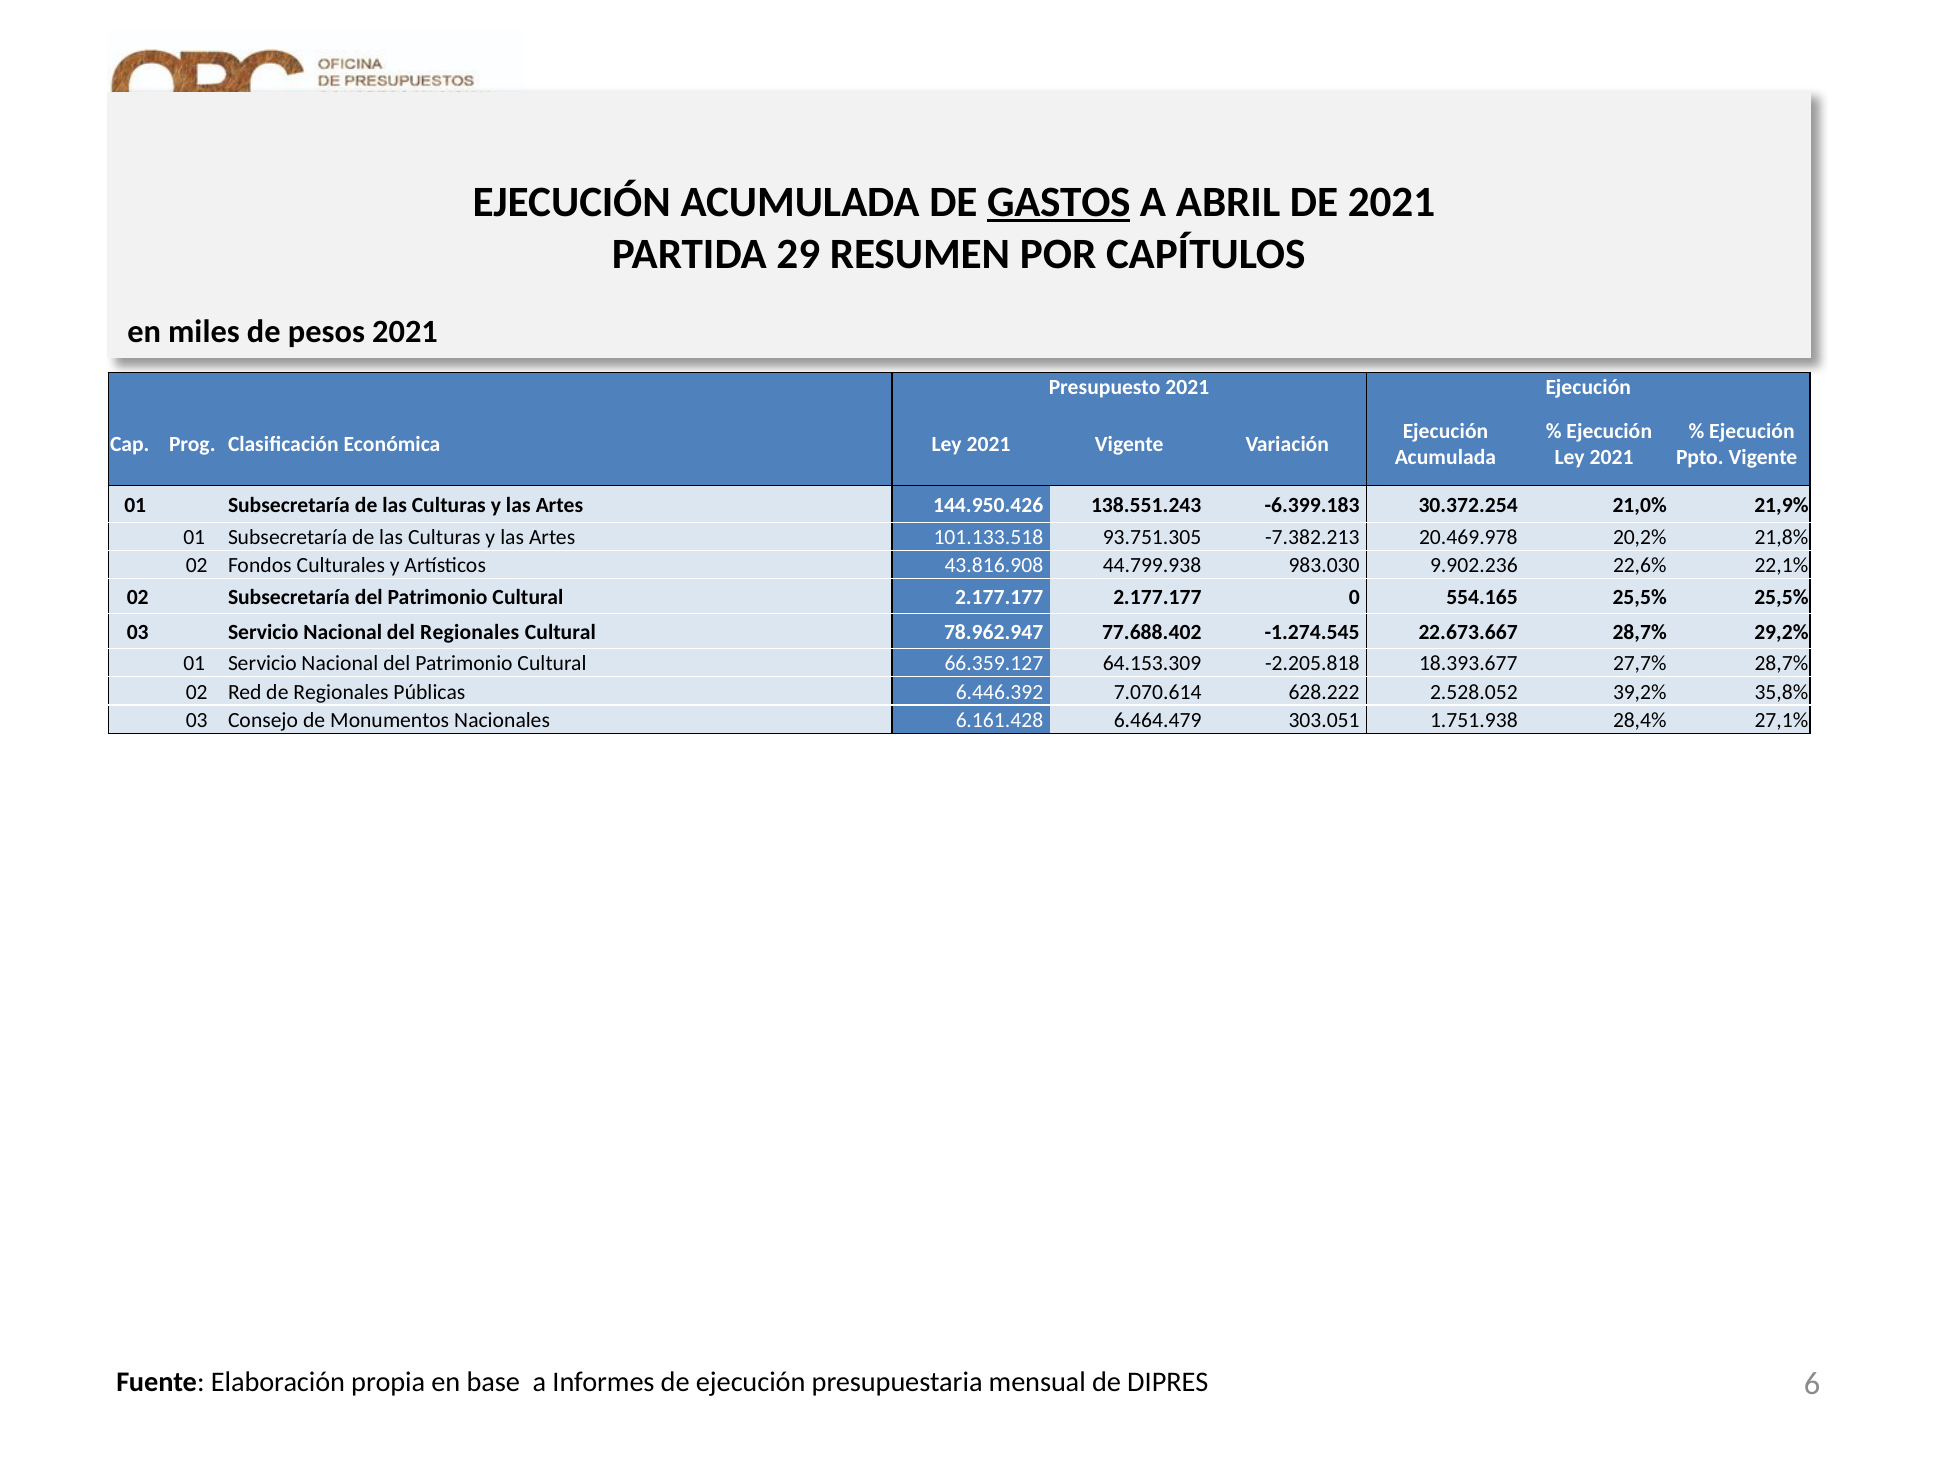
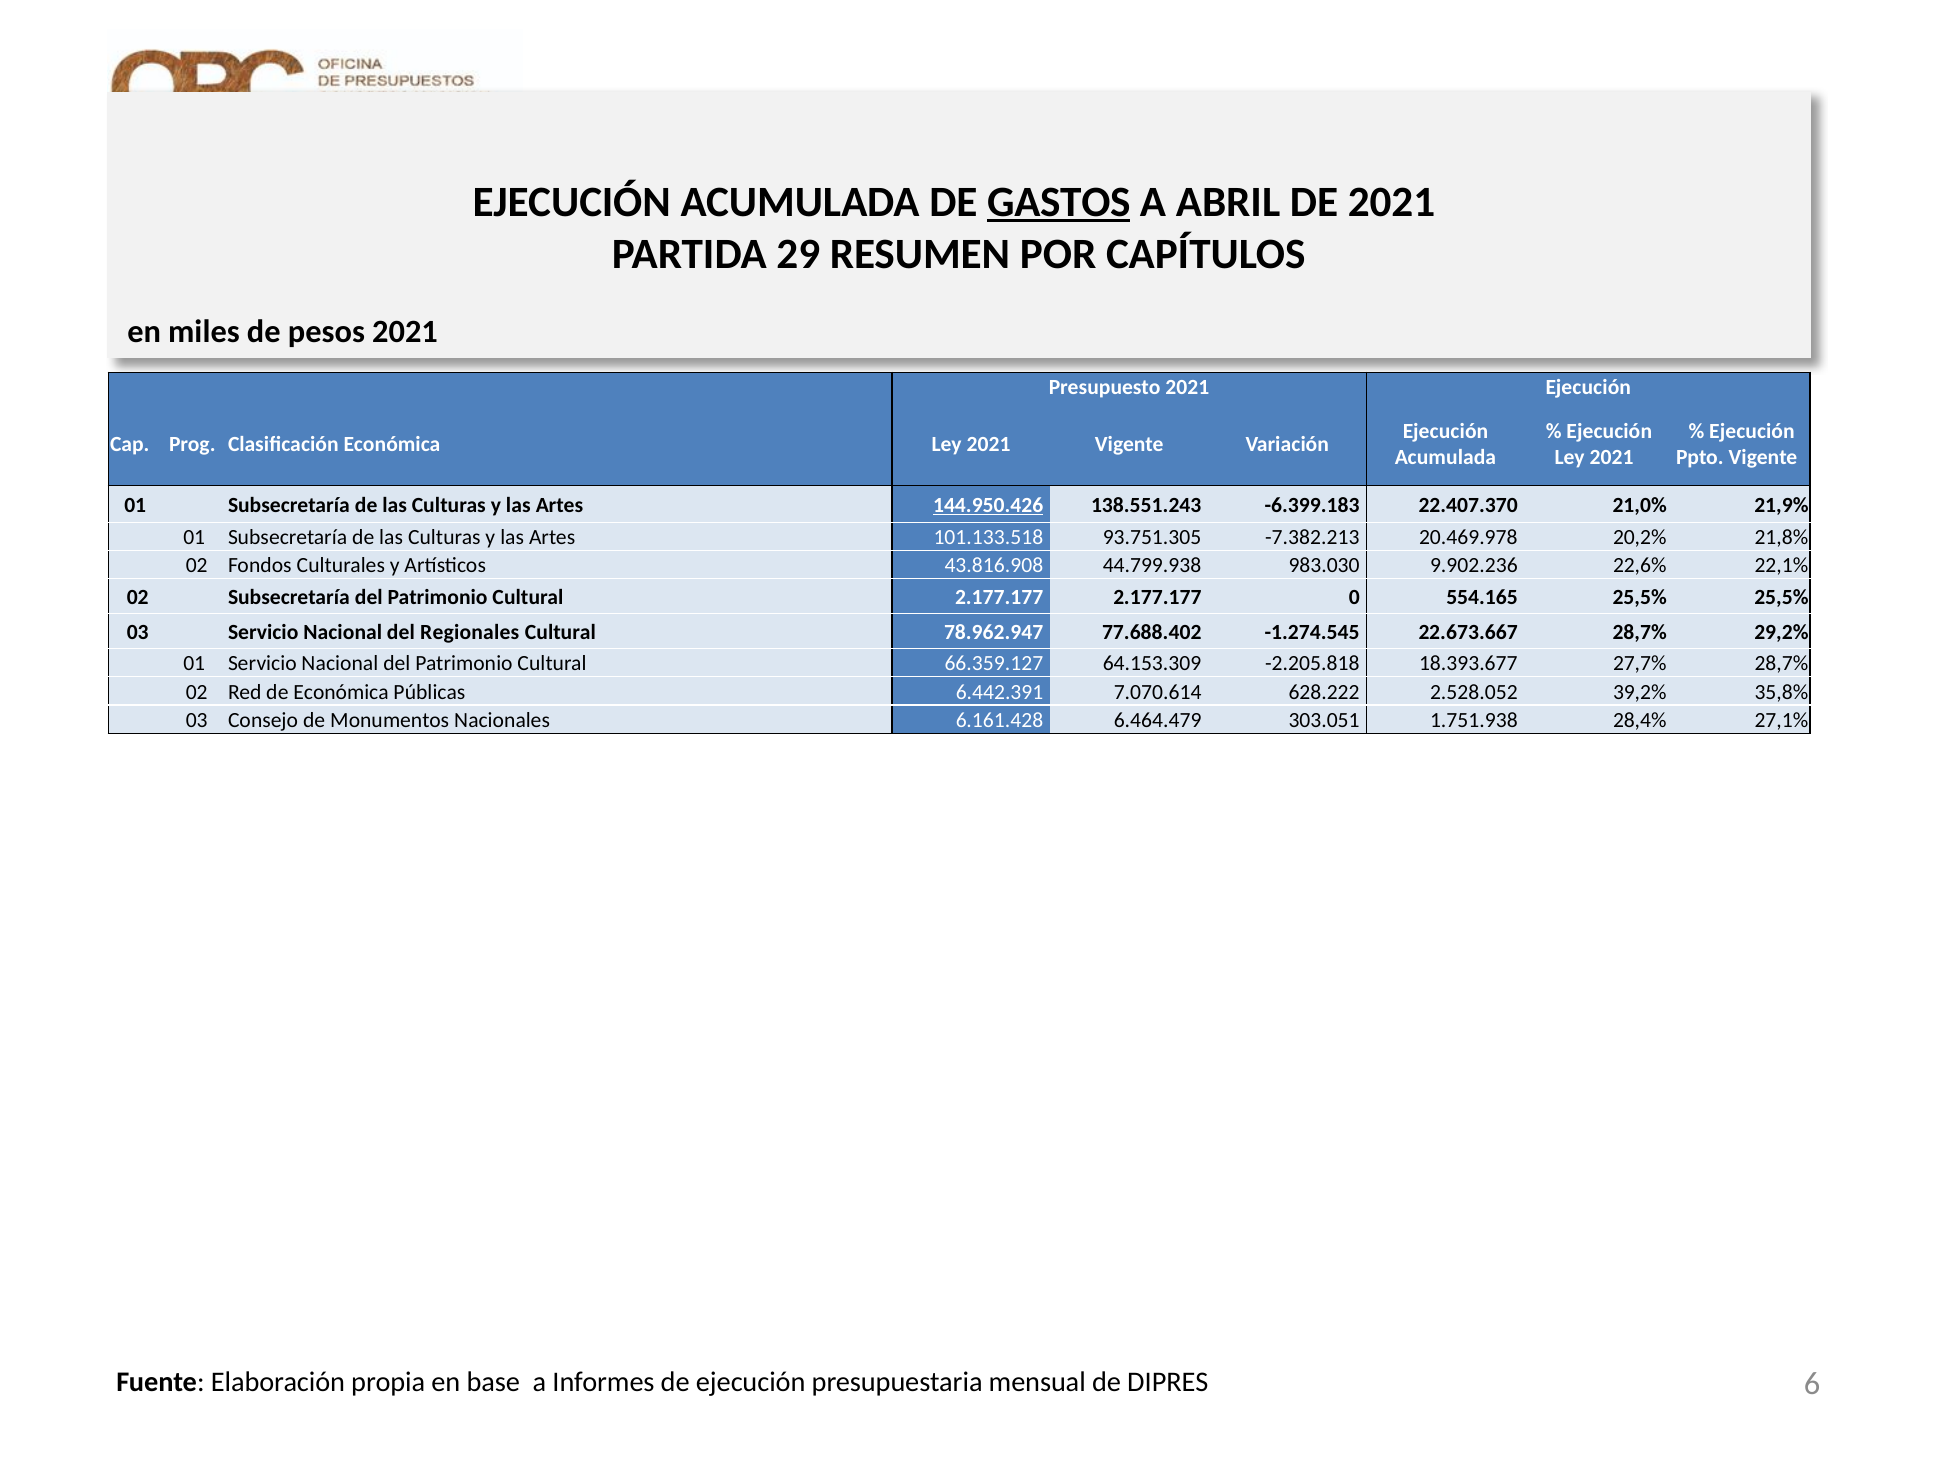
144.950.426 underline: none -> present (988, 505)
30.372.254: 30.372.254 -> 22.407.370 (1468, 505)
de Regionales: Regionales -> Económica (341, 692)
6.446.392: 6.446.392 -> 6.442.391 (1000, 692)
